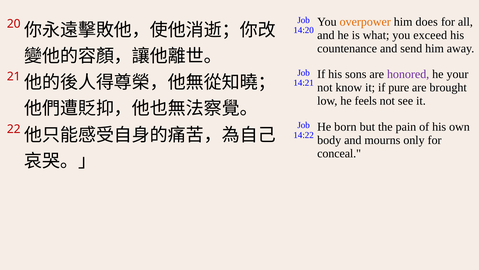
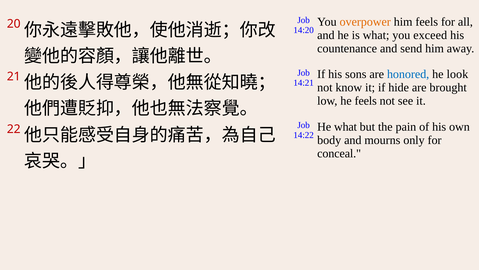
him does: does -> feels (427, 22)
honored colour: purple -> blue (408, 74)
your: your -> look (457, 74)
pure: pure -> hide (399, 87)
He born: born -> what (346, 127)
